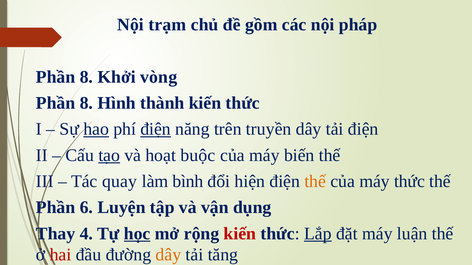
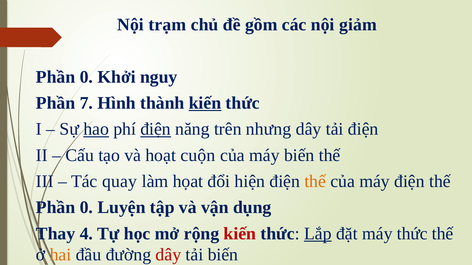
pháp: pháp -> giảm (358, 25)
8: 8 -> 0 (86, 77)
vòng: vòng -> nguy (159, 77)
8: 8 -> 7 (86, 103)
kiến underline: none -> present (205, 103)
truyền: truyền -> nhưng (269, 129)
tạo underline: present -> none (109, 156)
buộc: buộc -> cuộn (198, 156)
bình: bình -> họat (188, 182)
máy thức: thức -> điện (409, 182)
6: 6 -> 0 (86, 208)
học underline: present -> none (137, 234)
máy luận: luận -> thức (412, 234)
hai colour: red -> orange (61, 255)
dây colour: orange -> red (168, 255)
tải tăng: tăng -> biến (223, 255)
